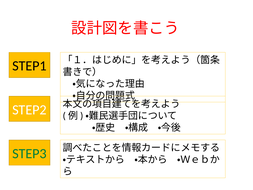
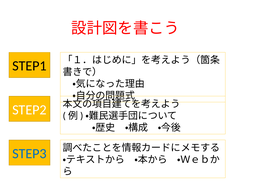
STEP3 colour: green -> blue (29, 153)
